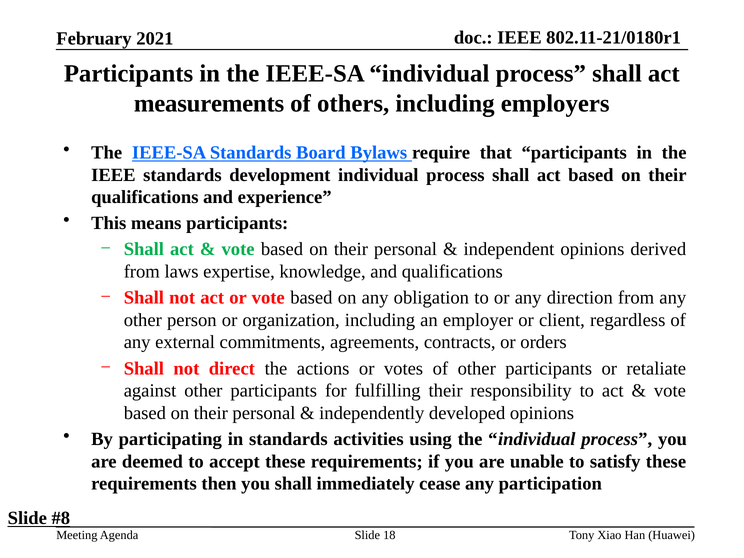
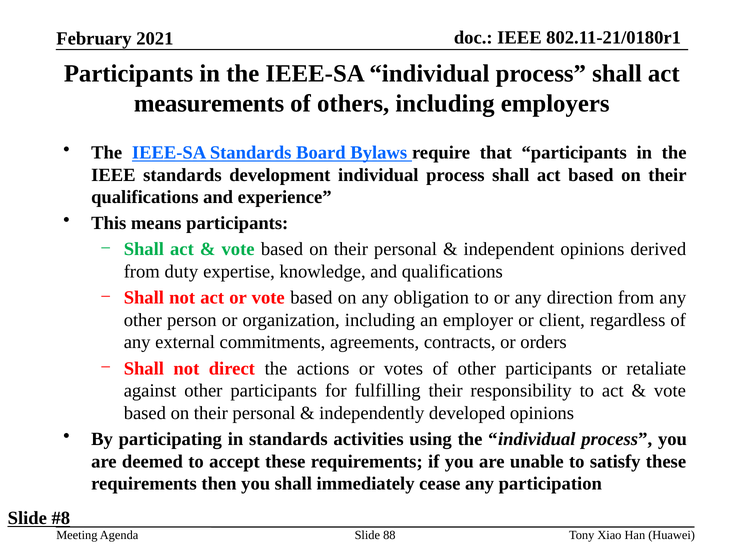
laws: laws -> duty (181, 272)
18: 18 -> 88 (389, 535)
